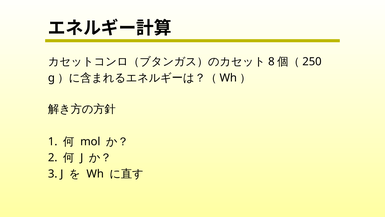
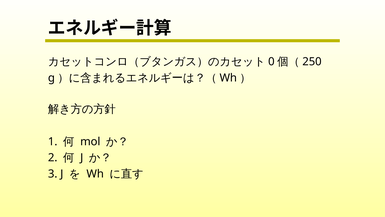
8: 8 -> 0 (271, 62)
